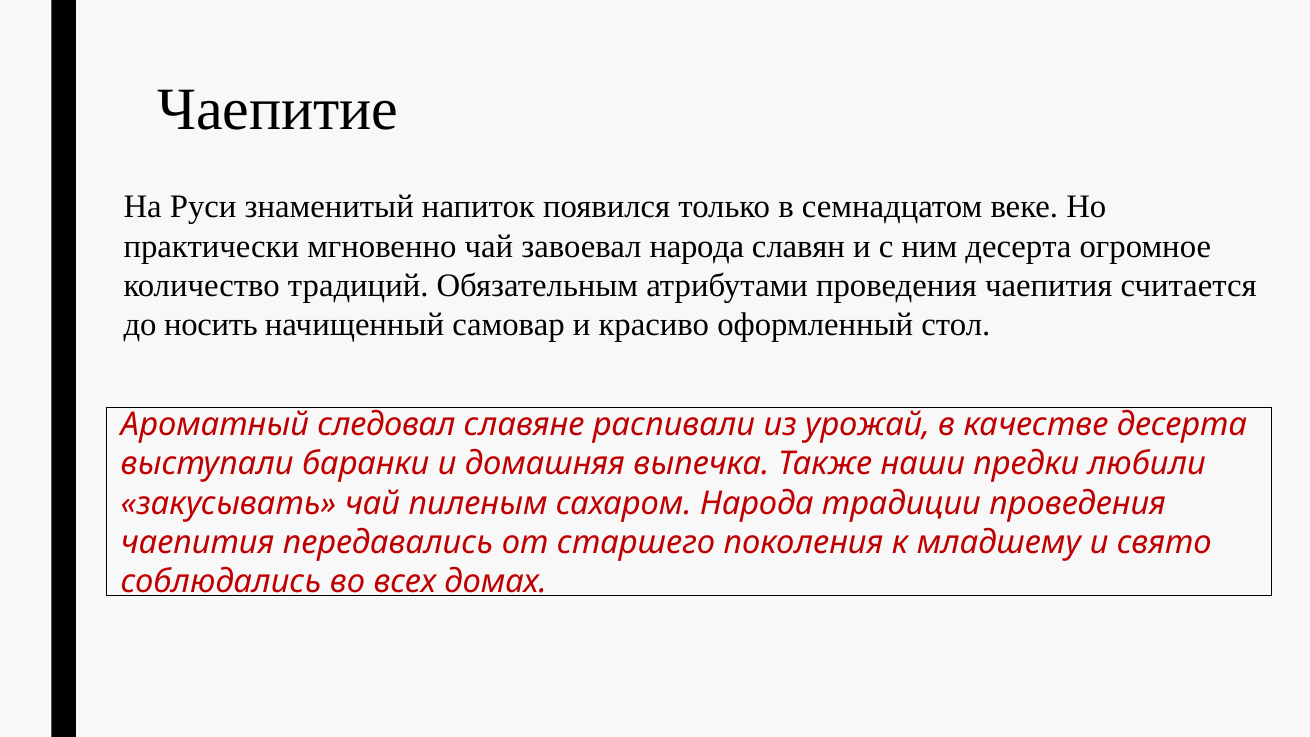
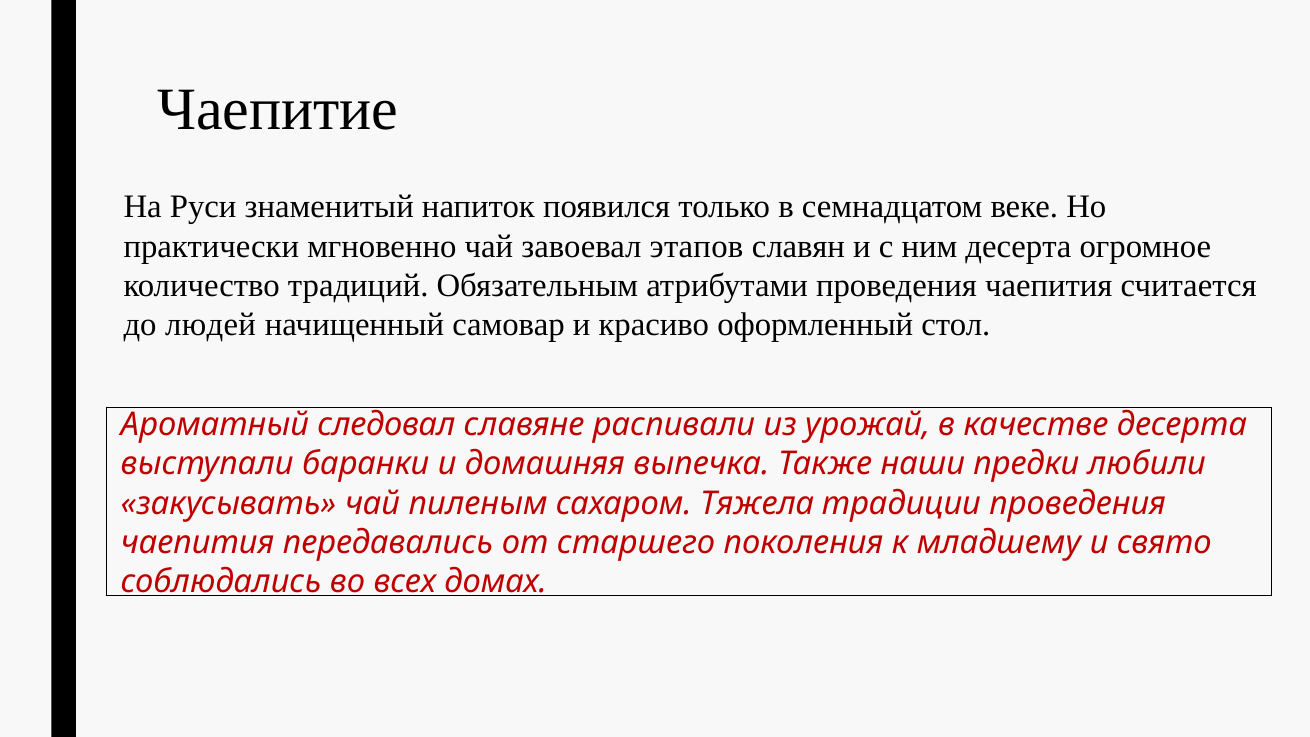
завоевал народа: народа -> этапов (697, 246)
носить: носить -> людей (211, 325)
сахаром Народа: Народа -> Тяжела (757, 503)
